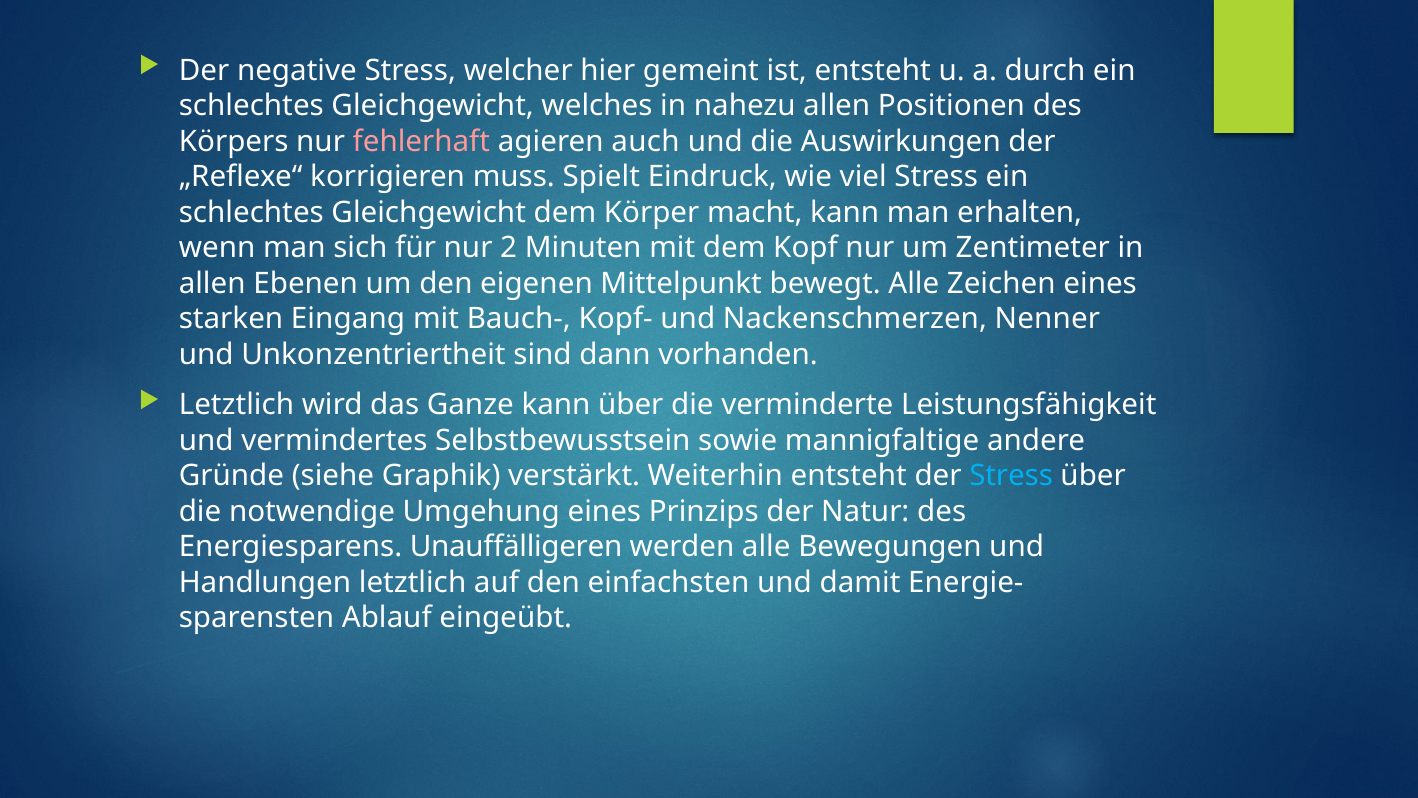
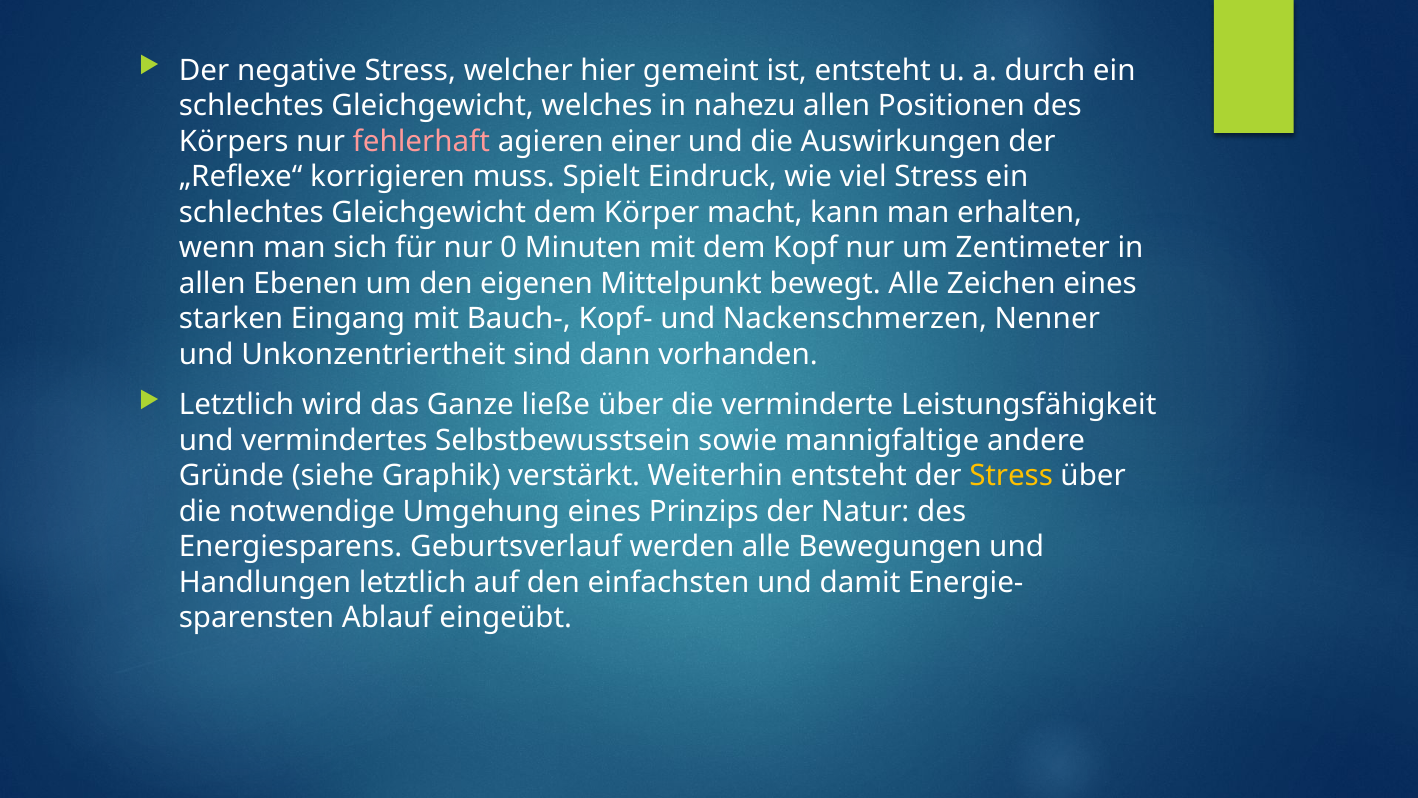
auch: auch -> einer (646, 141)
2: 2 -> 0 (509, 248)
Ganze kann: kann -> ließe (556, 405)
Stress colour: light blue -> yellow (1011, 476)
Unauffälligeren: Unauffälligeren -> Geburtsverlauf (516, 547)
